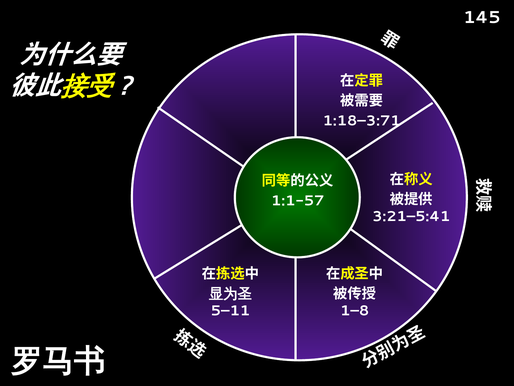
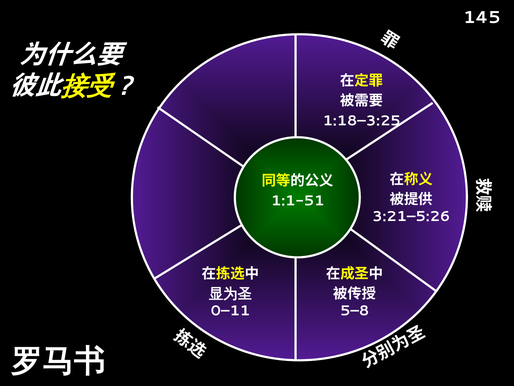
1:18–3:71: 1:18–3:71 -> 1:18–3:25 (362, 121)
1:1-57: 1:1-57 -> 1:1-51 (298, 201)
3:21–5:41: 3:21–5:41 -> 3:21–5:26 (411, 216)
5–11: 5–11 -> 0–11 (230, 311)
1–8: 1–8 -> 5–8 (355, 311)
